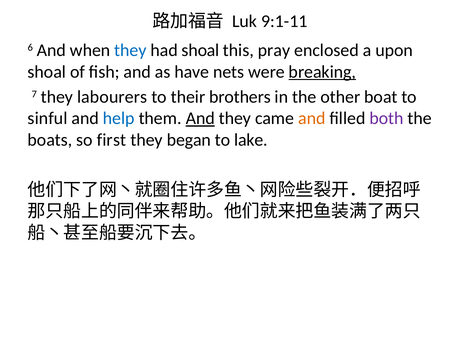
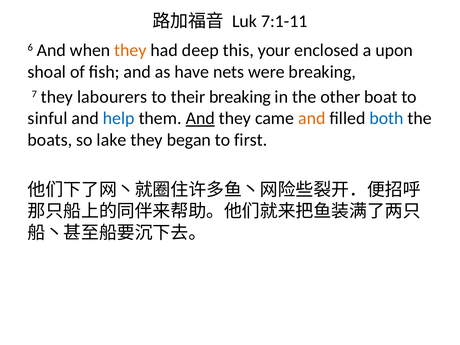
9:1-11: 9:1-11 -> 7:1-11 (284, 21)
they colour: blue -> orange (130, 50)
had shoal: shoal -> deep (200, 50)
pray: pray -> your (274, 50)
breaking underline: present -> none (322, 72)
their brothers: brothers -> breaking (240, 97)
both colour: purple -> blue (387, 118)
first: first -> lake (112, 140)
lake: lake -> first (251, 140)
